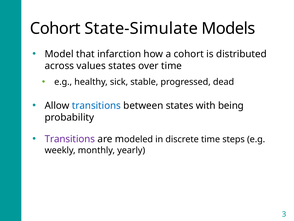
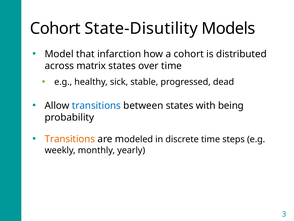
State-Simulate: State-Simulate -> State-Disutility (141, 28)
values: values -> matrix (91, 66)
Transitions colour: purple -> orange (70, 139)
